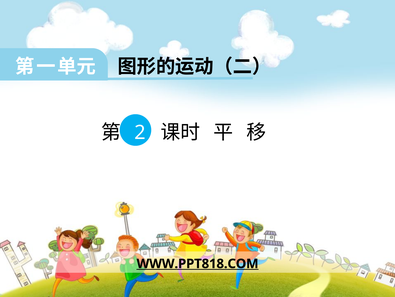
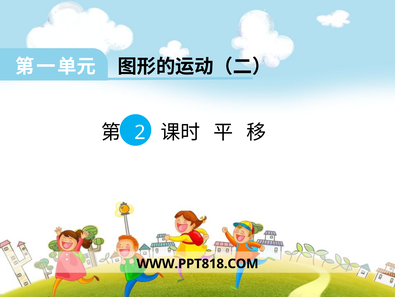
WWW.PPT818.COM underline: present -> none (198, 263)
